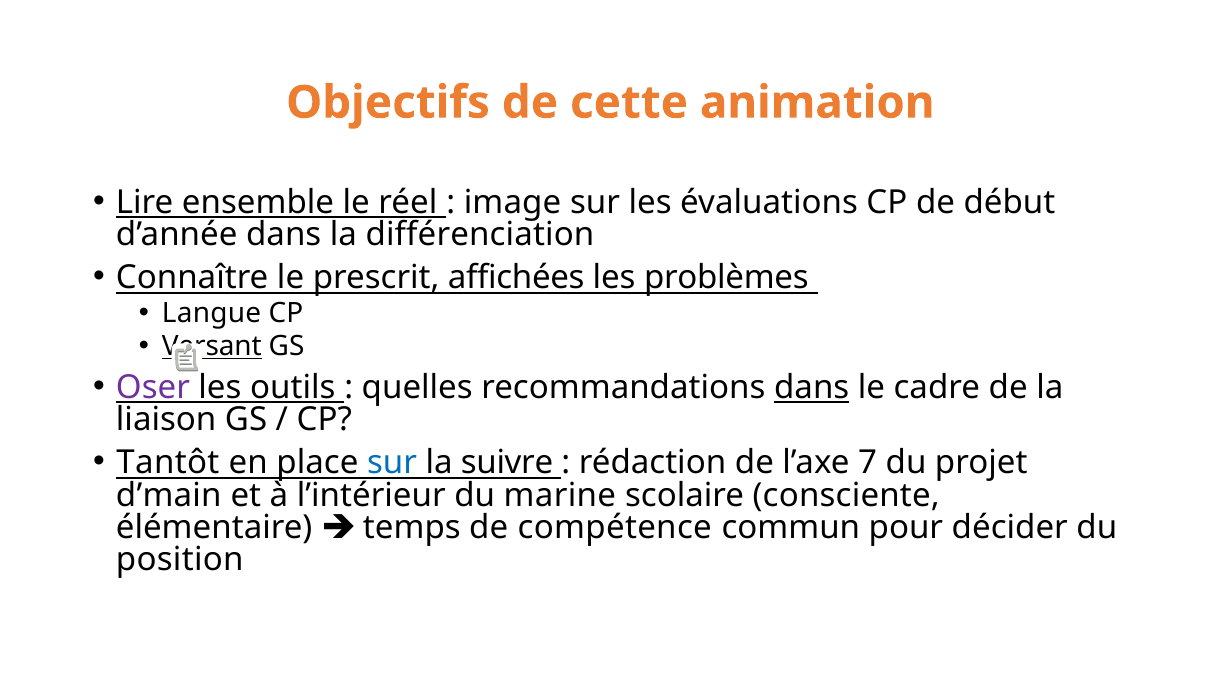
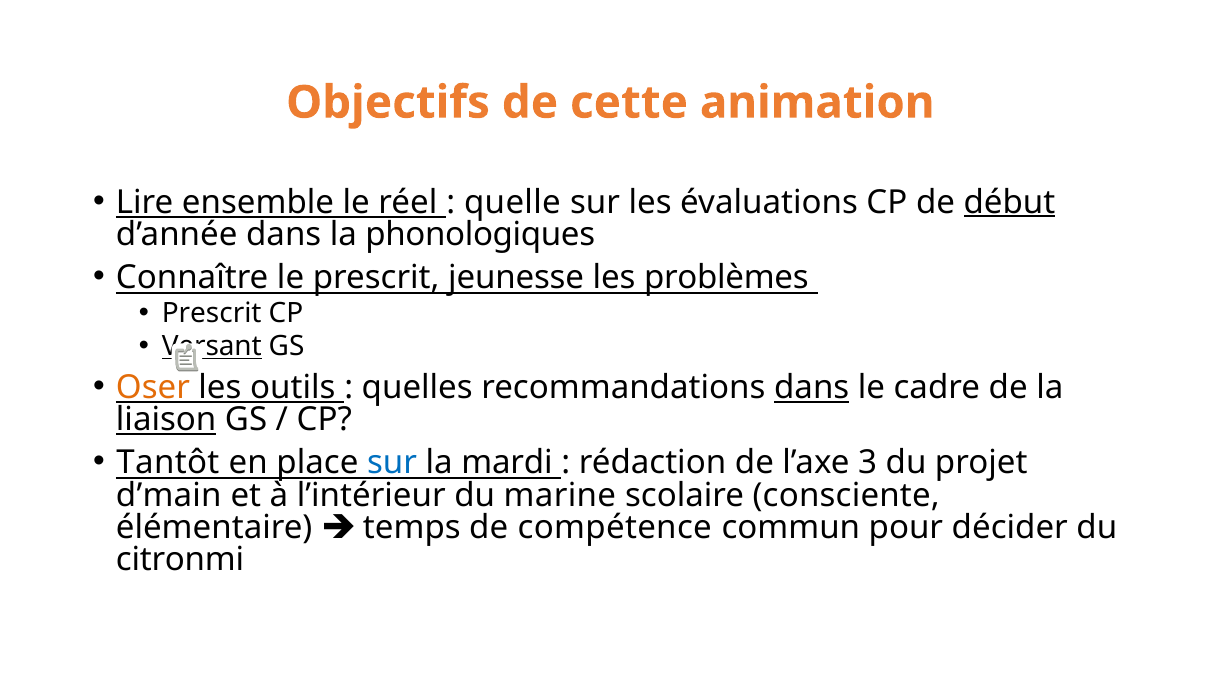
image: image -> quelle (512, 202)
début underline: none -> present (1009, 202)
différenciation: différenciation -> phonologiques (480, 234)
affichées: affichées -> jeunesse (516, 278)
Langue: Langue -> Prescrit (212, 313)
Oser colour: purple -> orange (153, 387)
liaison underline: none -> present (166, 419)
suivre: suivre -> mardi (507, 463)
7: 7 -> 3 (868, 463)
position: position -> citronmi (180, 559)
